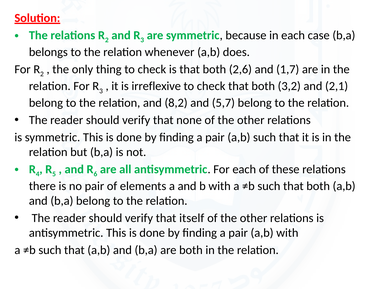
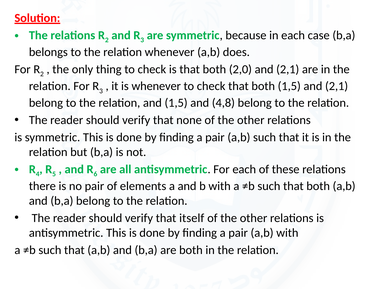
2,6: 2,6 -> 2,0 (240, 69)
1,7: 1,7 -> 2,1 (288, 69)
is irreflexive: irreflexive -> whenever (156, 86)
both 3,2: 3,2 -> 1,5 (289, 86)
and 8,2: 8,2 -> 1,5 (176, 103)
5,7: 5,7 -> 4,8 (223, 103)
